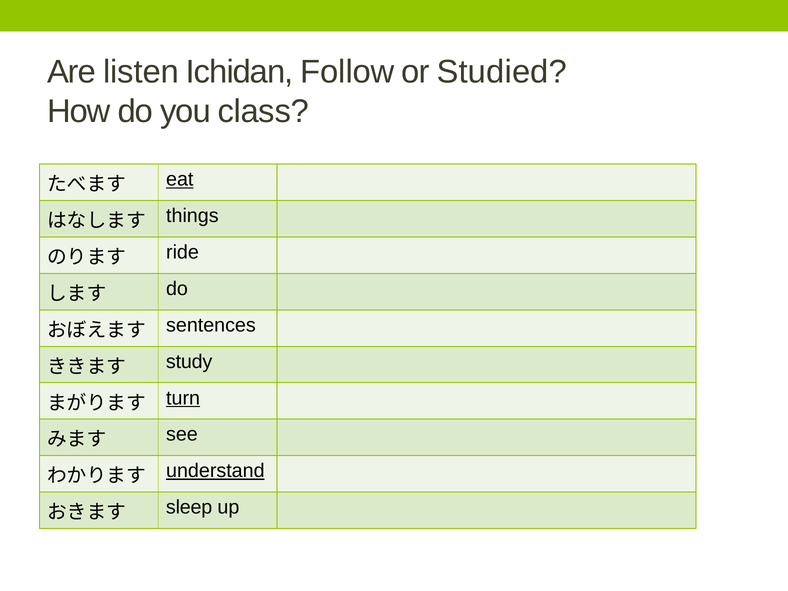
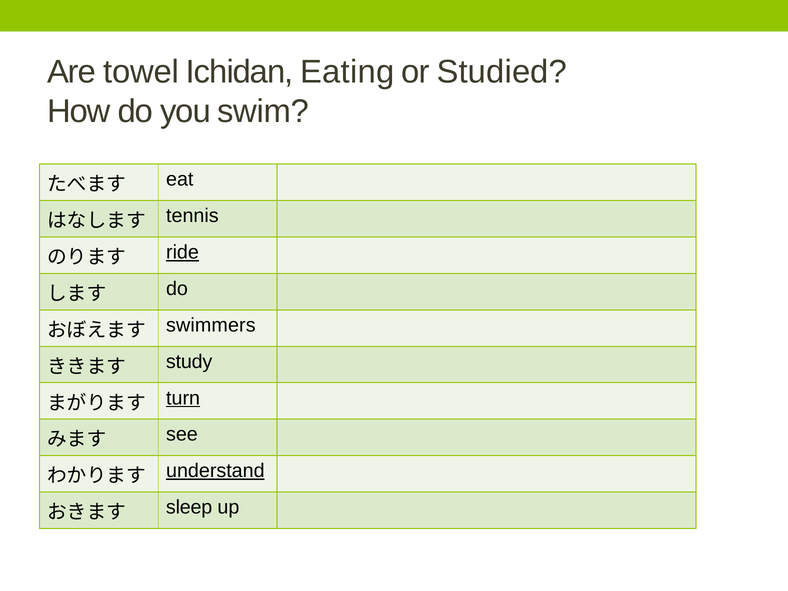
listen: listen -> towel (141, 72)
Follow: Follow -> Eating (347, 72)
class: class -> swim (263, 111)
eat underline: present -> none (180, 179)
things: things -> tennis (192, 216)
ride underline: none -> present (182, 252)
sentences: sentences -> swimmers (211, 325)
